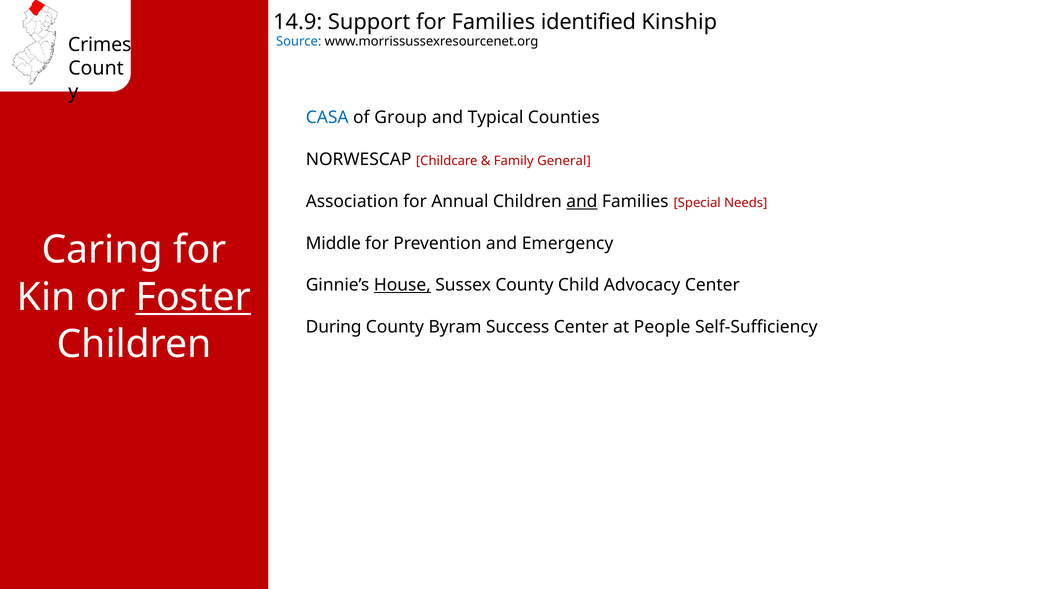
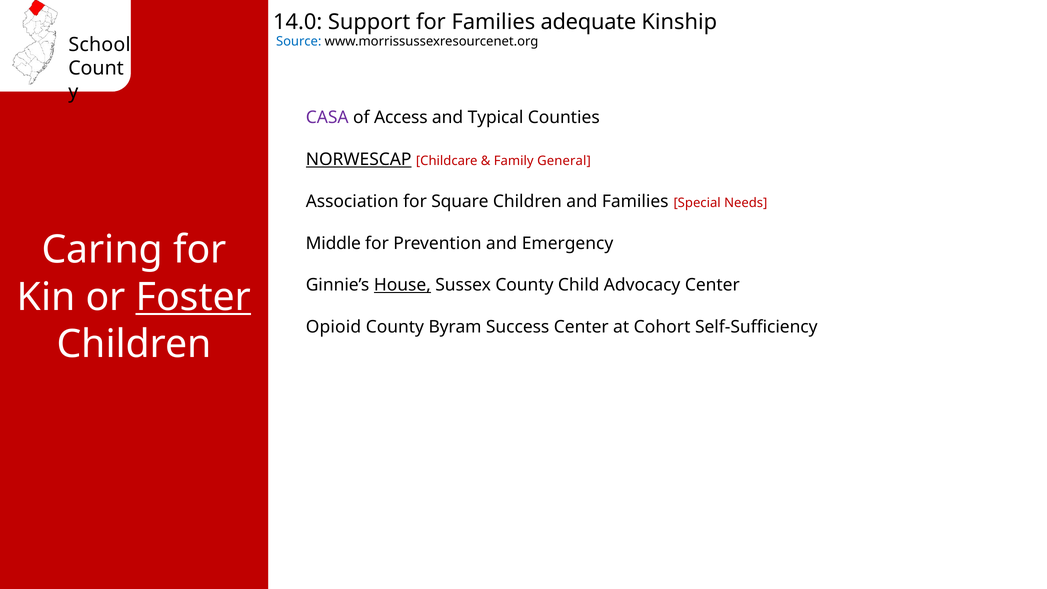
14.9: 14.9 -> 14.0 (298, 22)
identified: identified -> adequate (588, 22)
Crimes: Crimes -> School (100, 45)
CASA colour: blue -> purple (327, 118)
Group: Group -> Access (401, 118)
NORWESCAP underline: none -> present (359, 160)
Annual: Annual -> Square (460, 201)
and underline: present -> none (582, 201)
During: During -> Opioid (333, 327)
People: People -> Cohort (662, 327)
